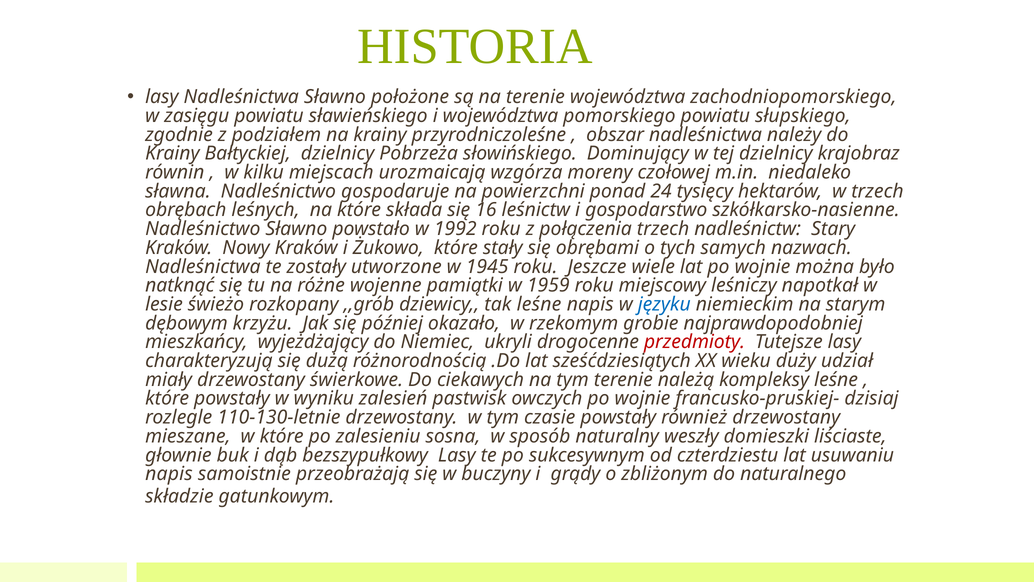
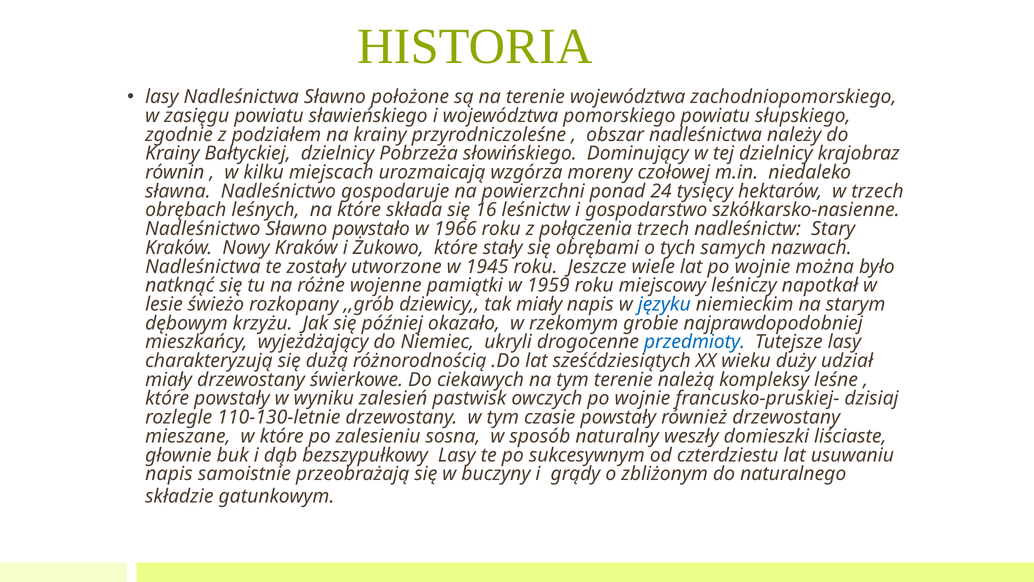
1992: 1992 -> 1966 (455, 229)
tak leśne: leśne -> miały (539, 304)
przedmioty colour: red -> blue (694, 342)
